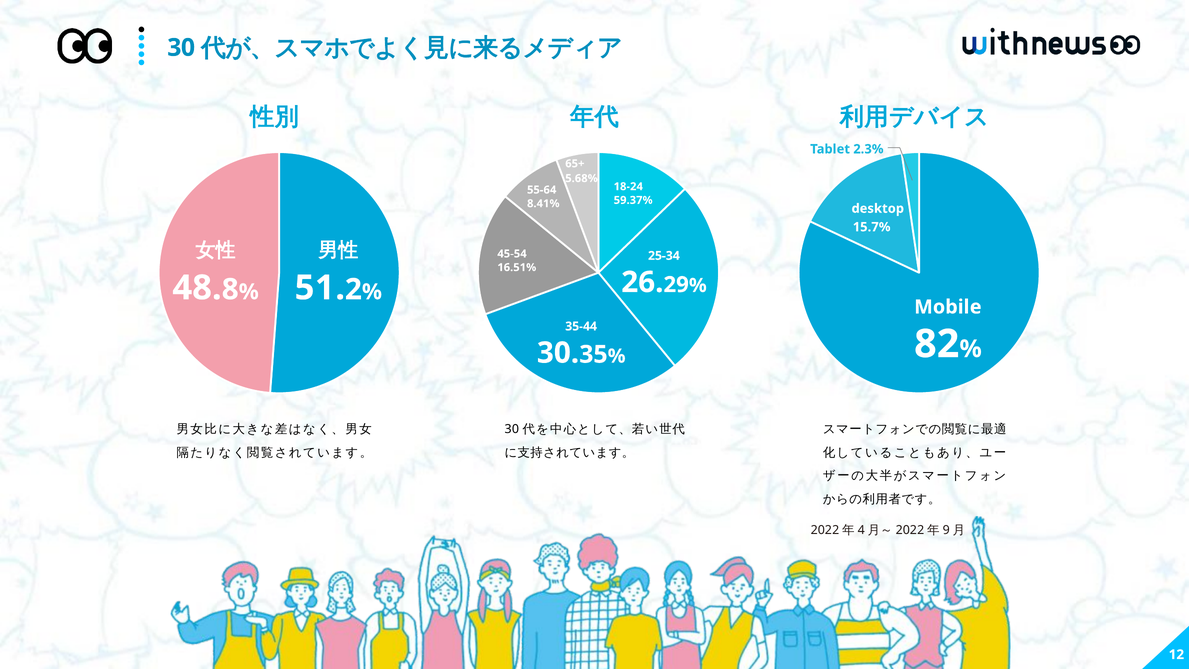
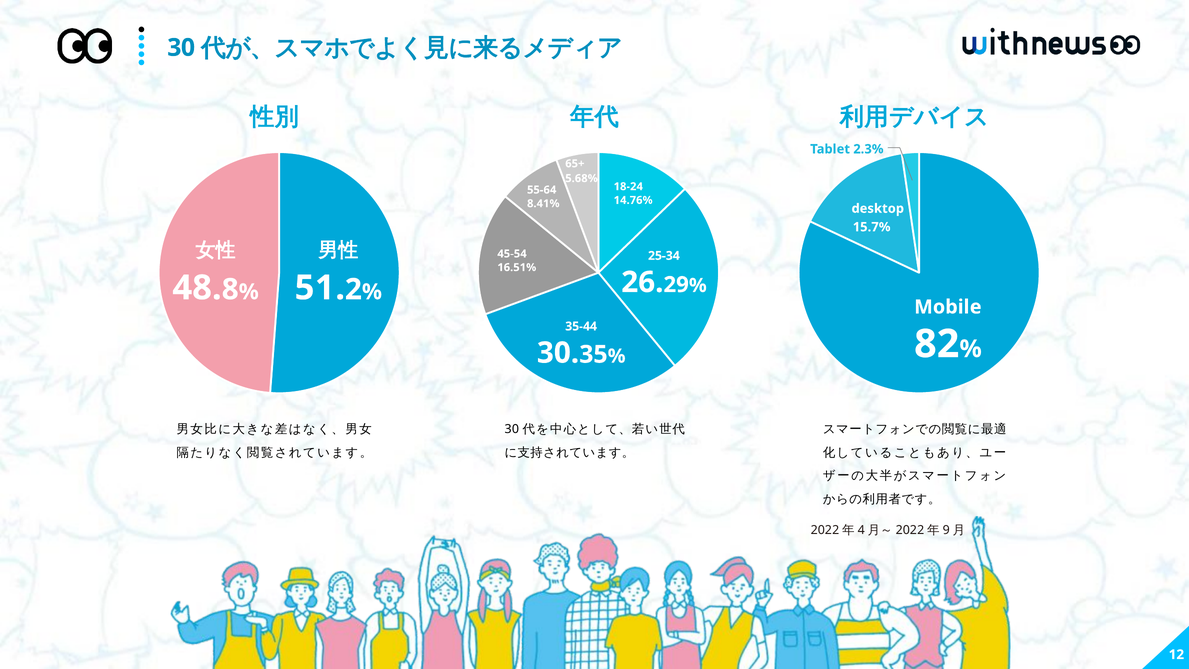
59.37%: 59.37% -> 14.76% (633, 200)
